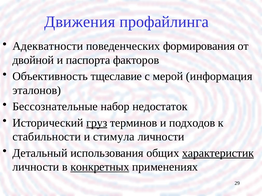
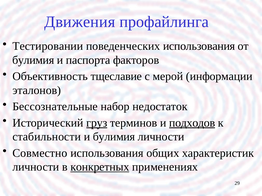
Адекватности: Адекватности -> Тестировании (48, 46)
поведенческих формирования: формирования -> использования (199, 46)
двойной: двойной -> булимия (33, 60)
информация: информация -> информации (219, 77)
подходов underline: none -> present (192, 123)
и стимула: стимула -> булимия (114, 137)
Детальный: Детальный -> Совместно (40, 153)
характеристик underline: present -> none (218, 153)
